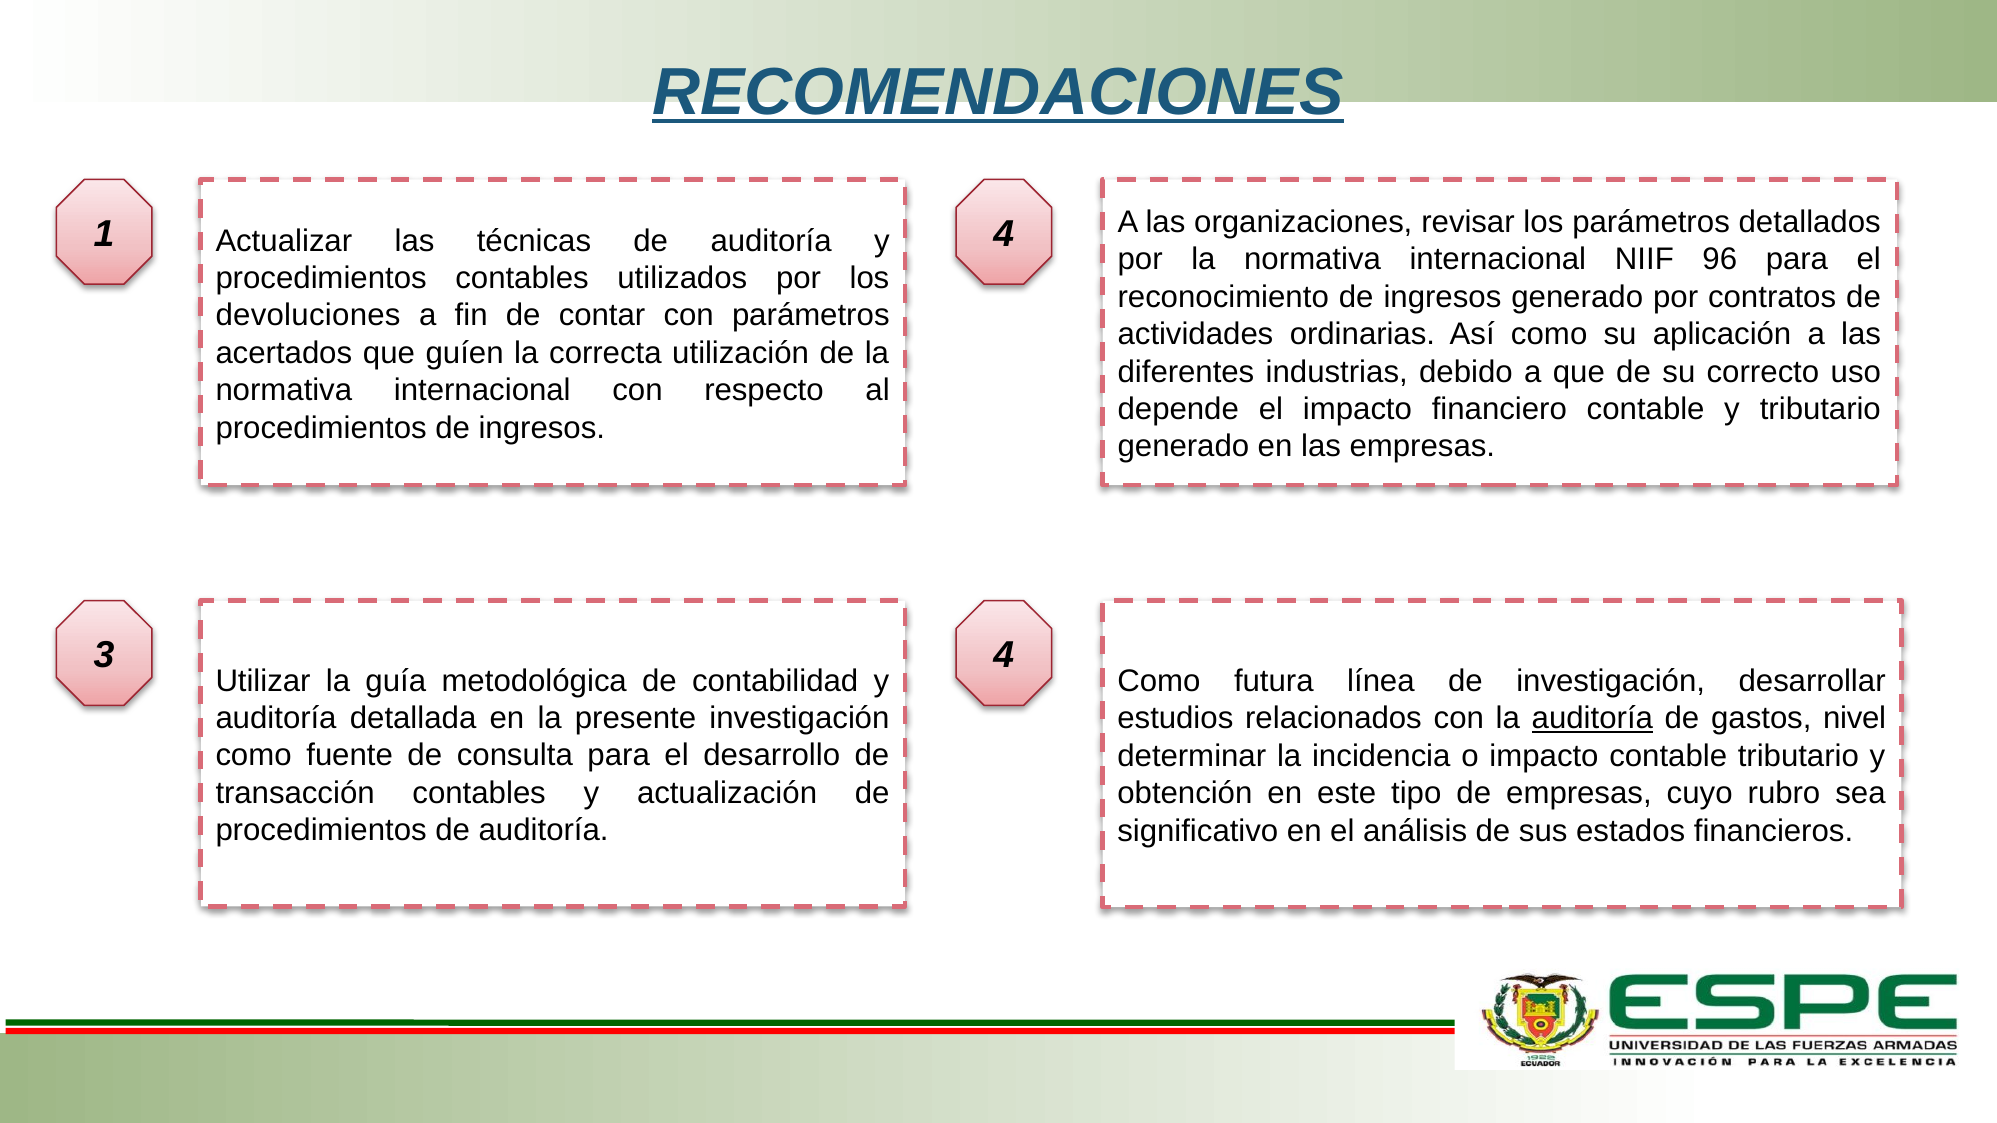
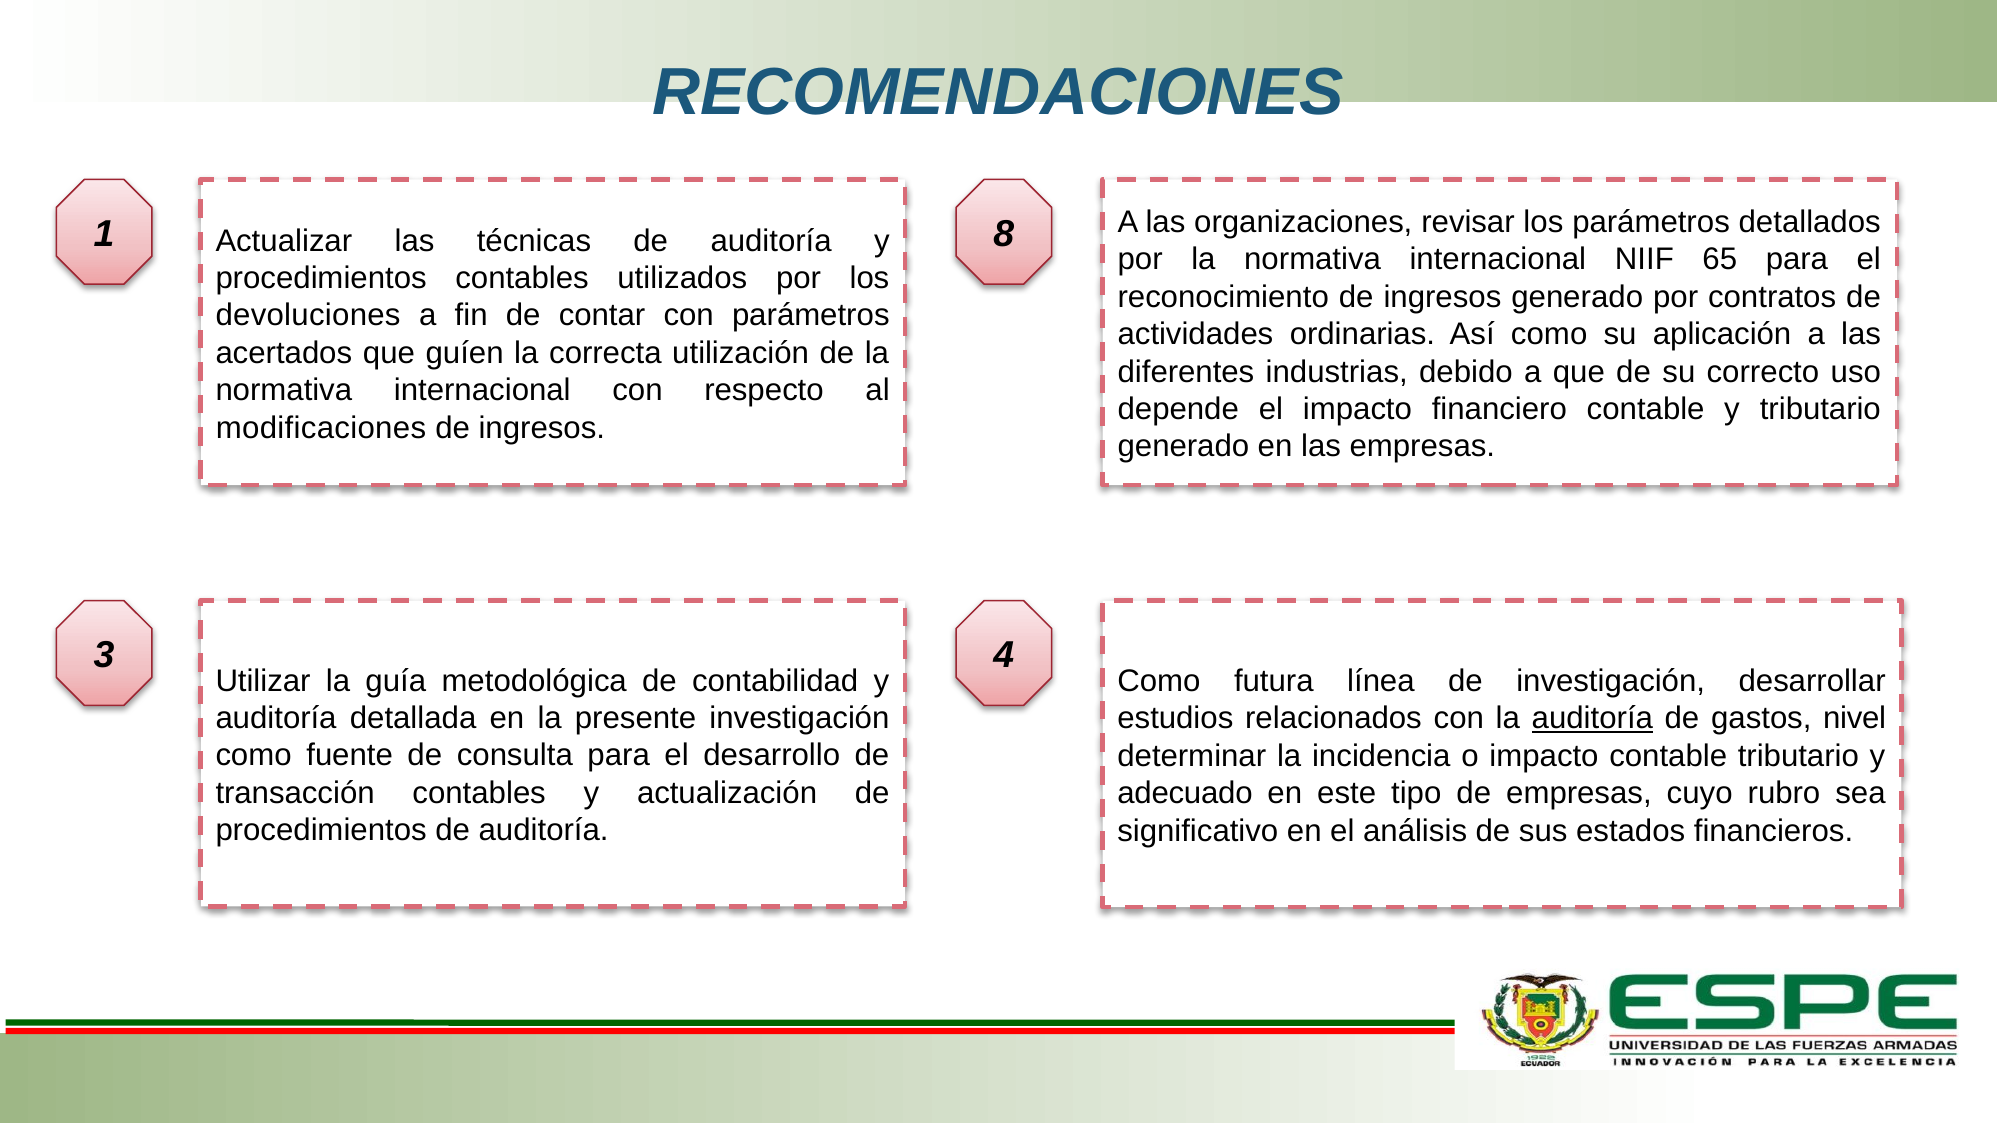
RECOMENDACIONES underline: present -> none (998, 92)
1 4: 4 -> 8 (1004, 234)
96: 96 -> 65 (1720, 260)
procedimientos: procedimientos -> modificaciones (321, 428)
obtención: obtención -> adecuado (1185, 794)
